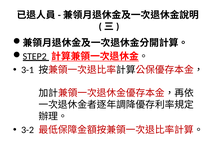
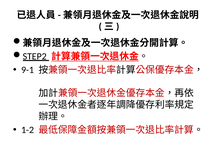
3-1: 3-1 -> 9-1 (28, 70)
3-2: 3-2 -> 1-2 (28, 130)
